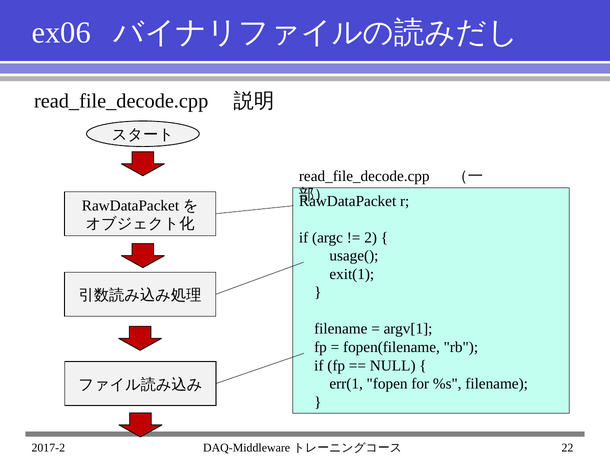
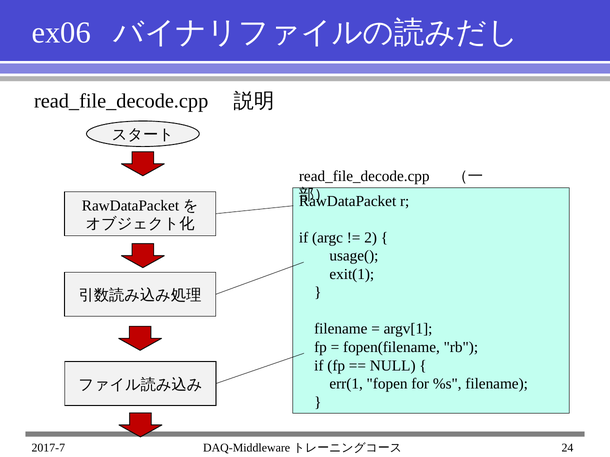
2017-2: 2017-2 -> 2017-7 (48, 448)
22: 22 -> 24 (567, 448)
